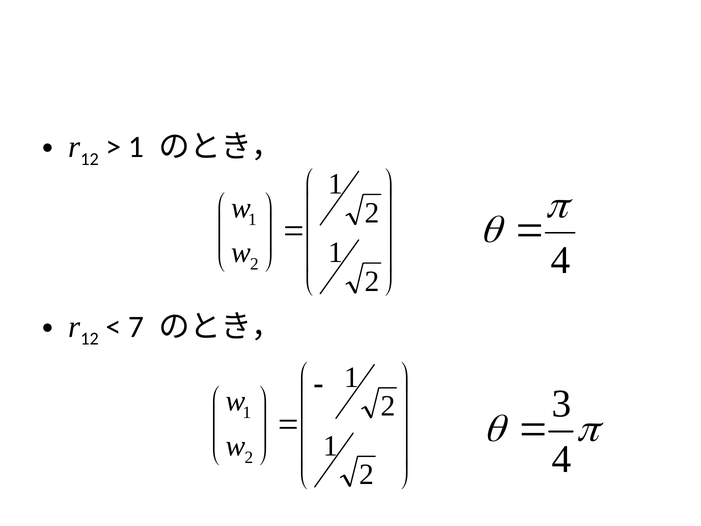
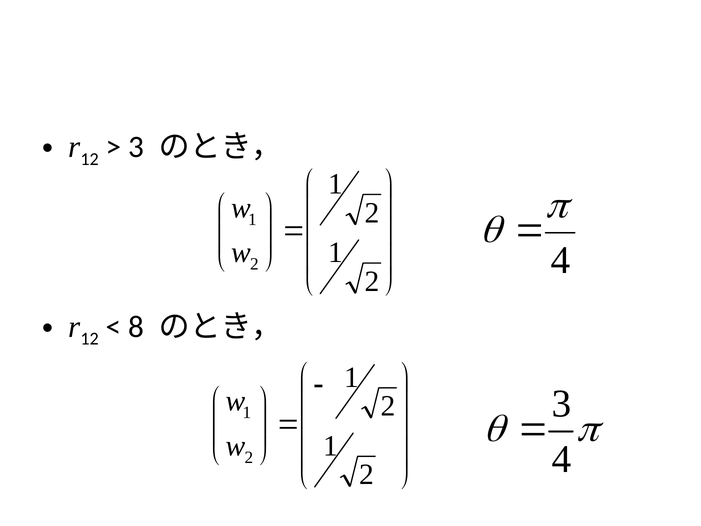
1: 1 -> 3 (136, 147)
7: 7 -> 8 (136, 327)
